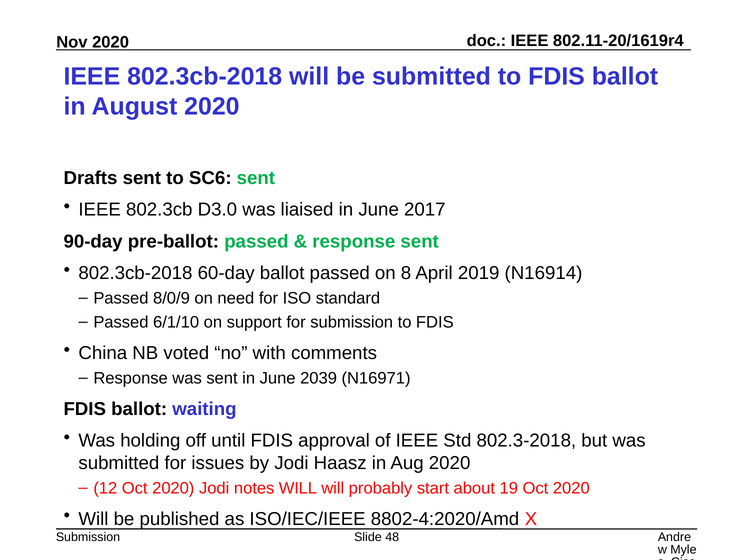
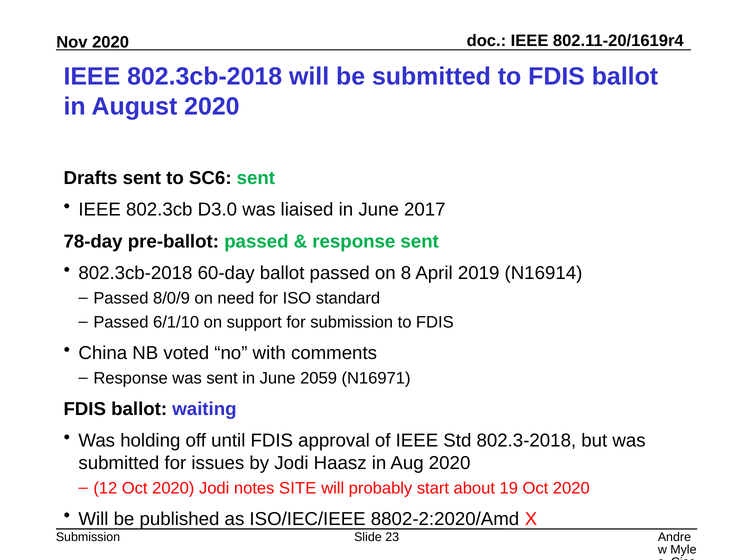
90-day: 90-day -> 78-day (93, 242)
2039: 2039 -> 2059 (319, 378)
notes WILL: WILL -> SITE (298, 488)
8802-4:2020/Amd: 8802-4:2020/Amd -> 8802-2:2020/Amd (445, 519)
48: 48 -> 23 (392, 537)
